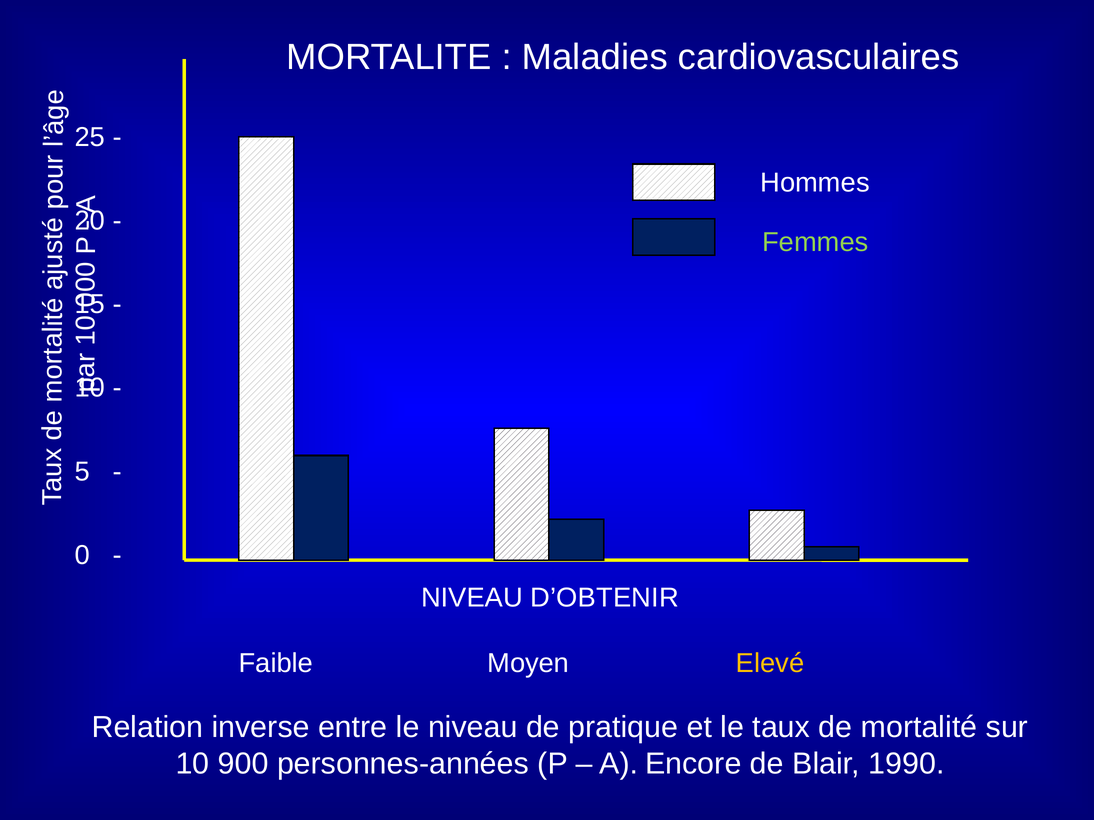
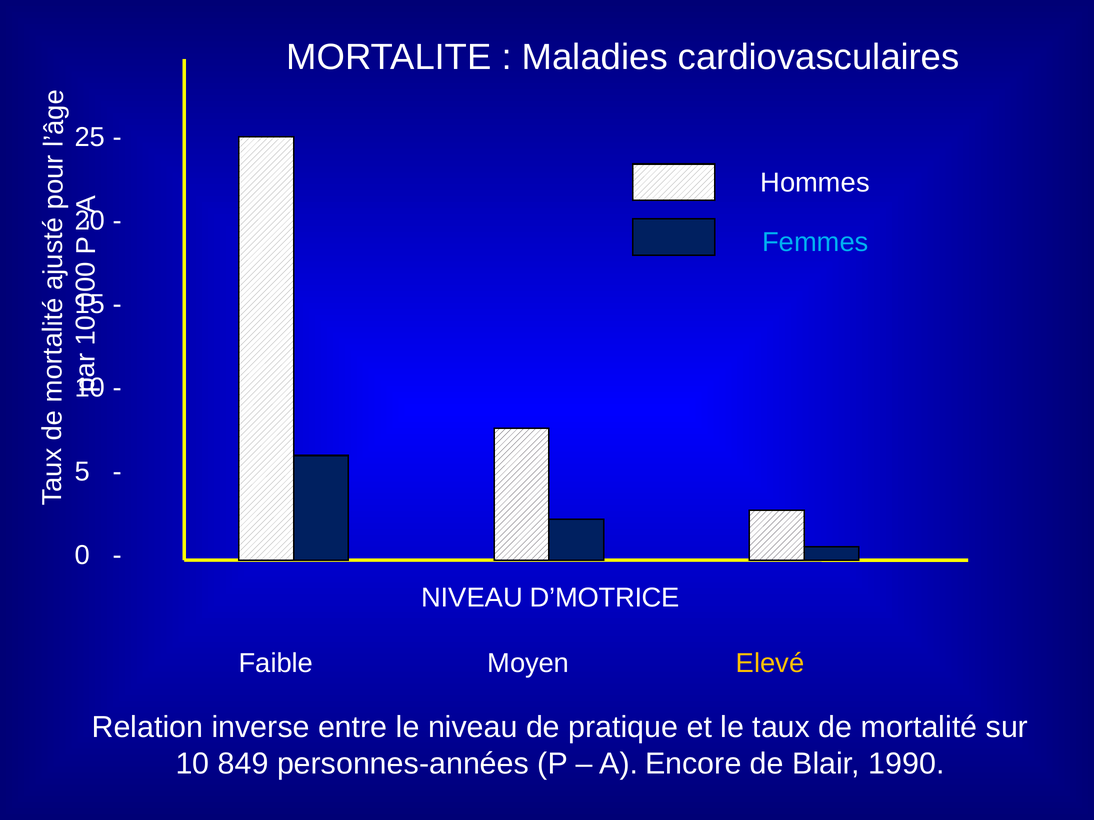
Femmes colour: light green -> light blue (815, 242)
D’OBTENIR: D’OBTENIR -> D’MOTRICE (605, 598)
900: 900 -> 849 (243, 764)
